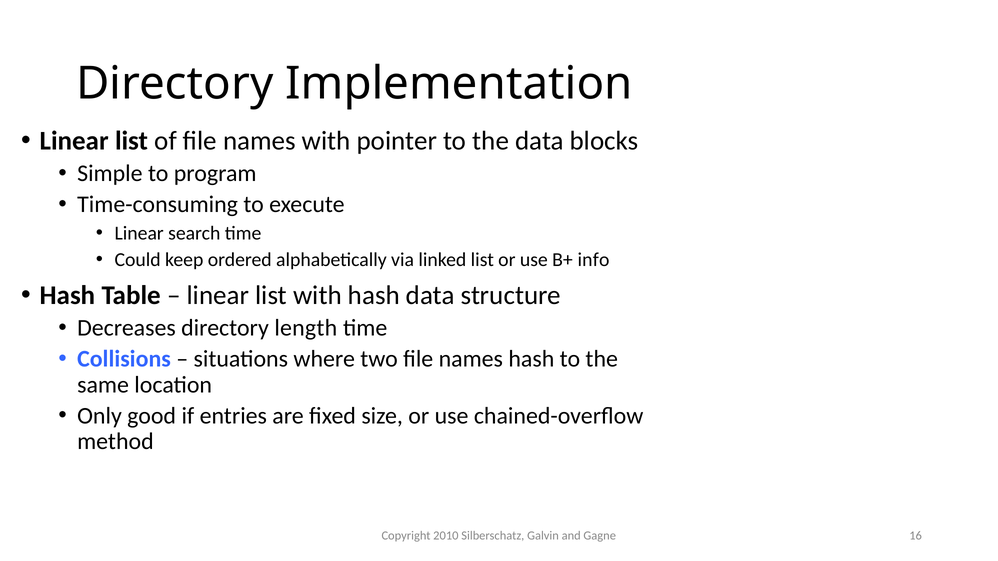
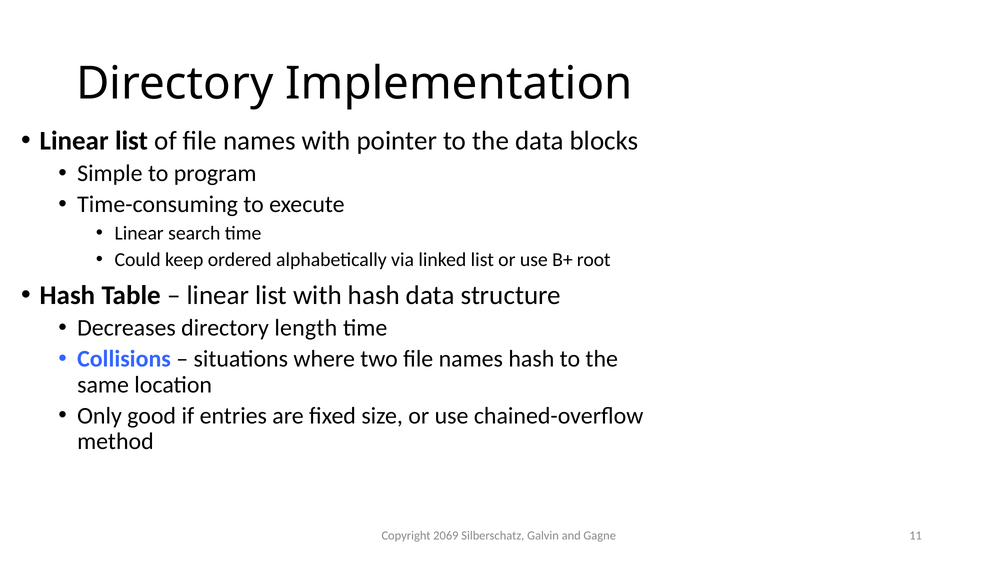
info: info -> root (594, 260)
2010: 2010 -> 2069 (446, 536)
16: 16 -> 11 (916, 536)
